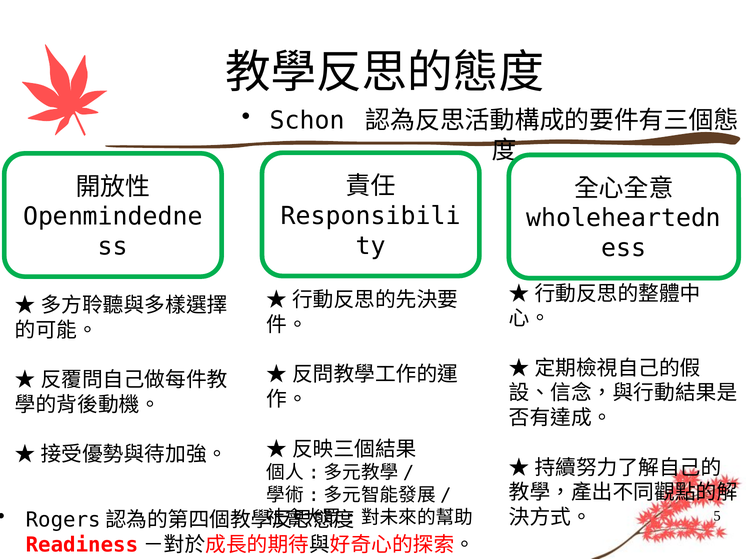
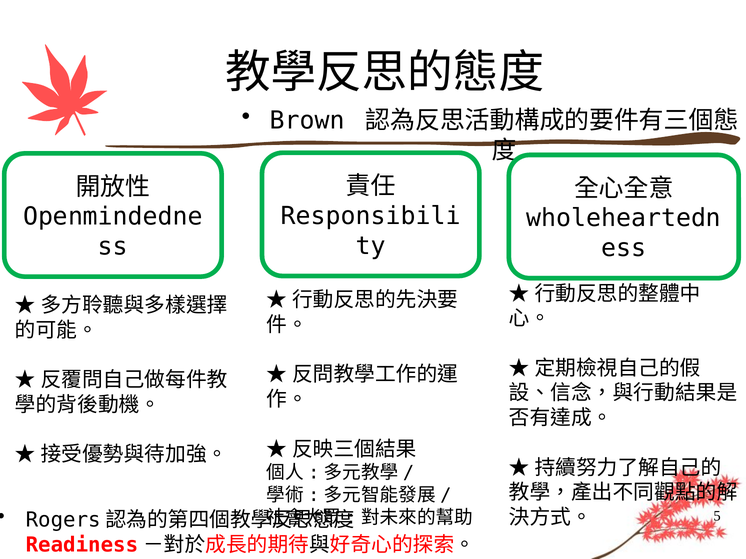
Schon: Schon -> Brown (307, 121)
